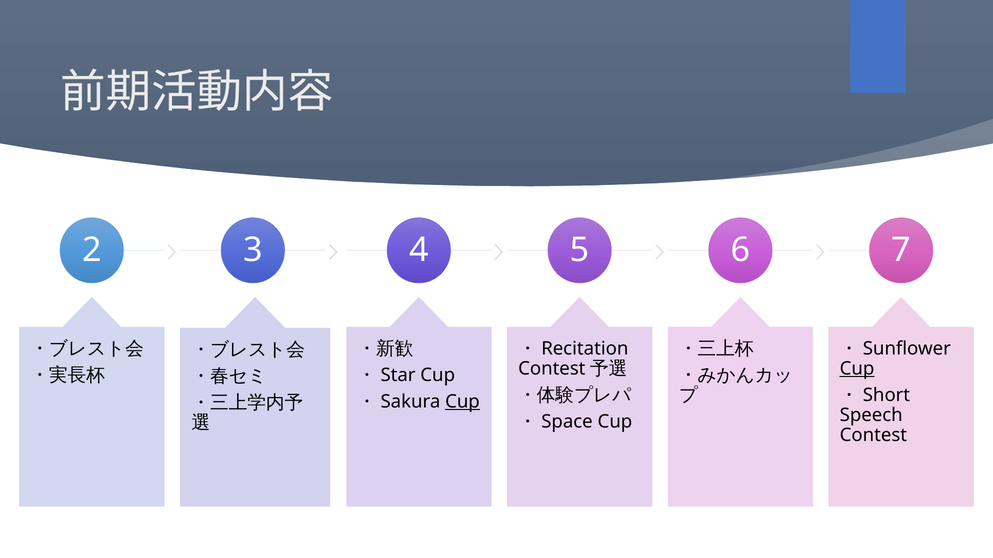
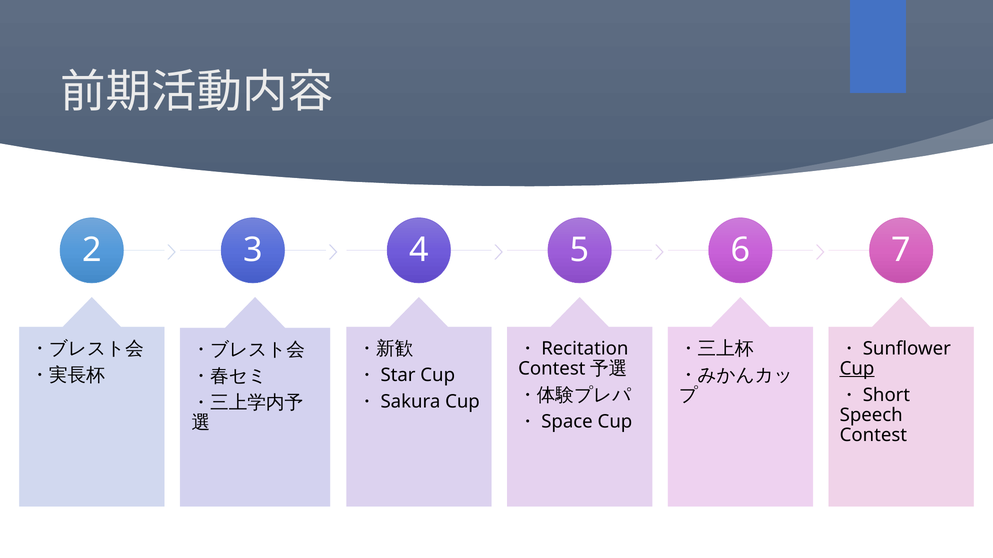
Cup underline: present -> none (462, 402)
